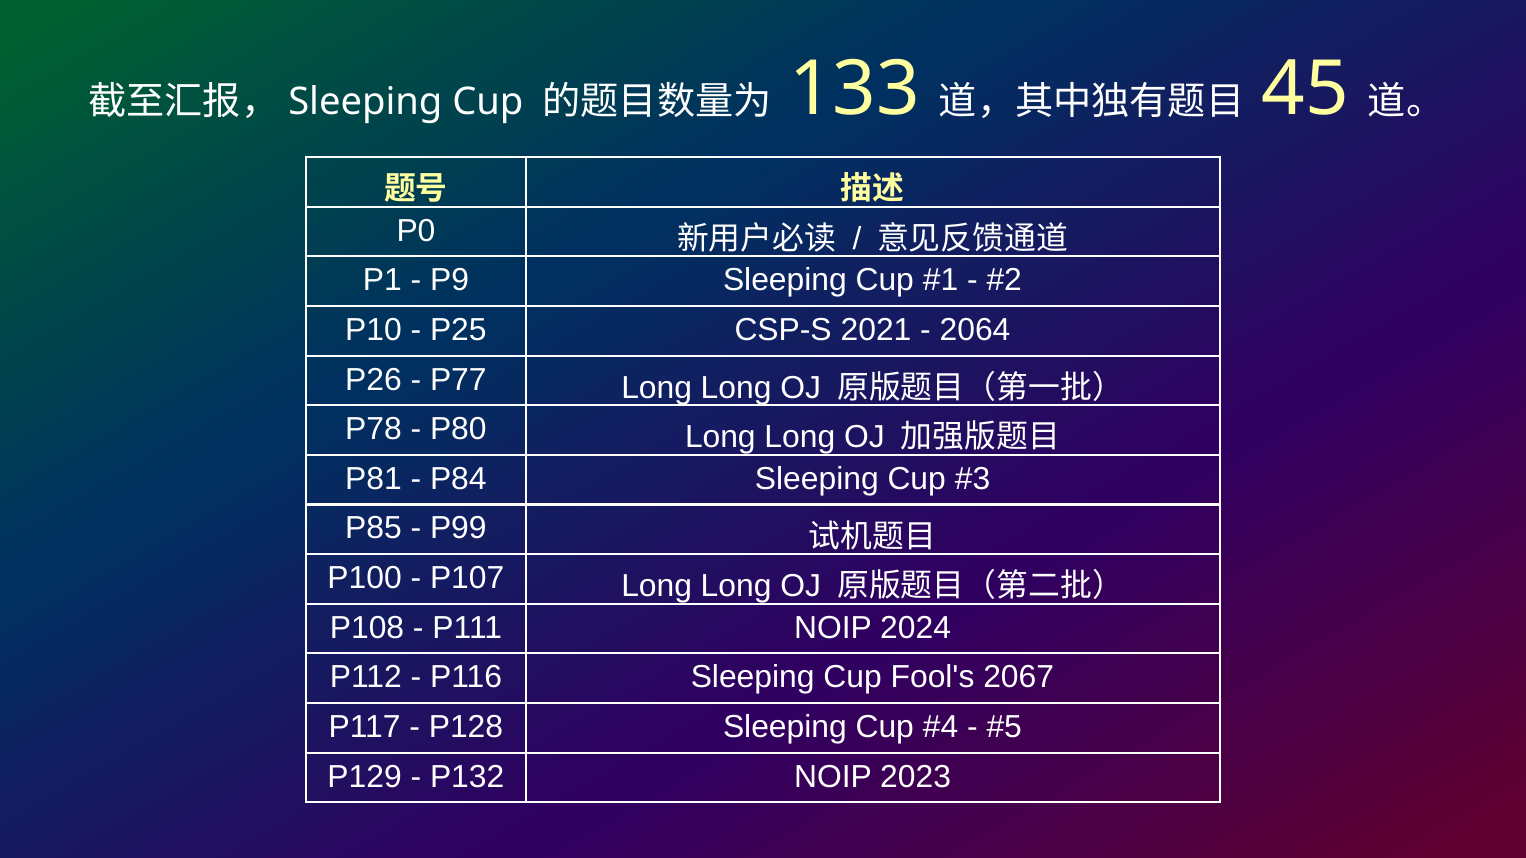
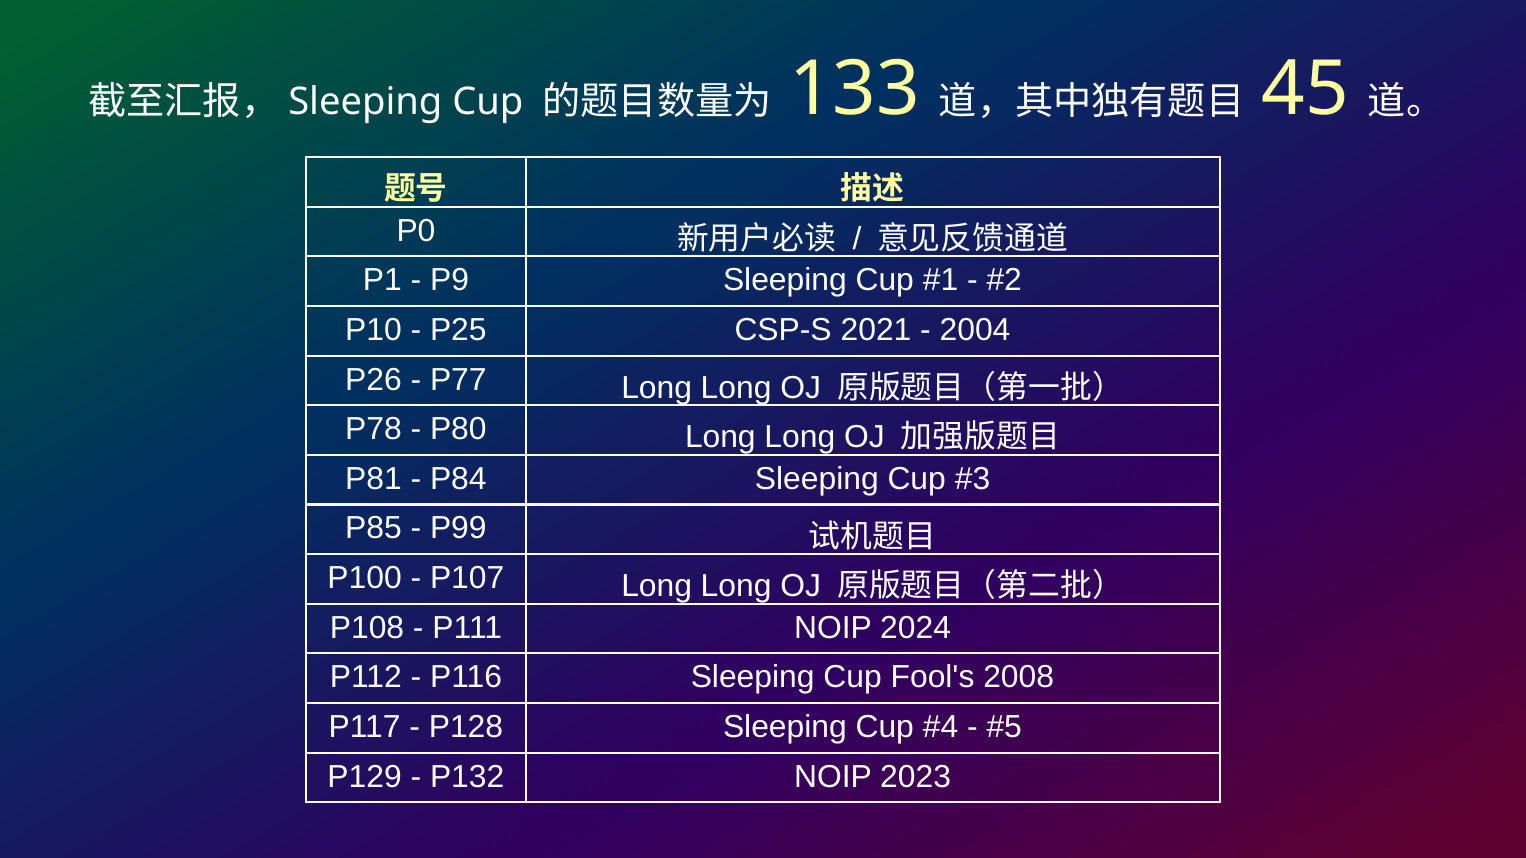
2064: 2064 -> 2004 (975, 330)
2067: 2067 -> 2008 (1019, 678)
